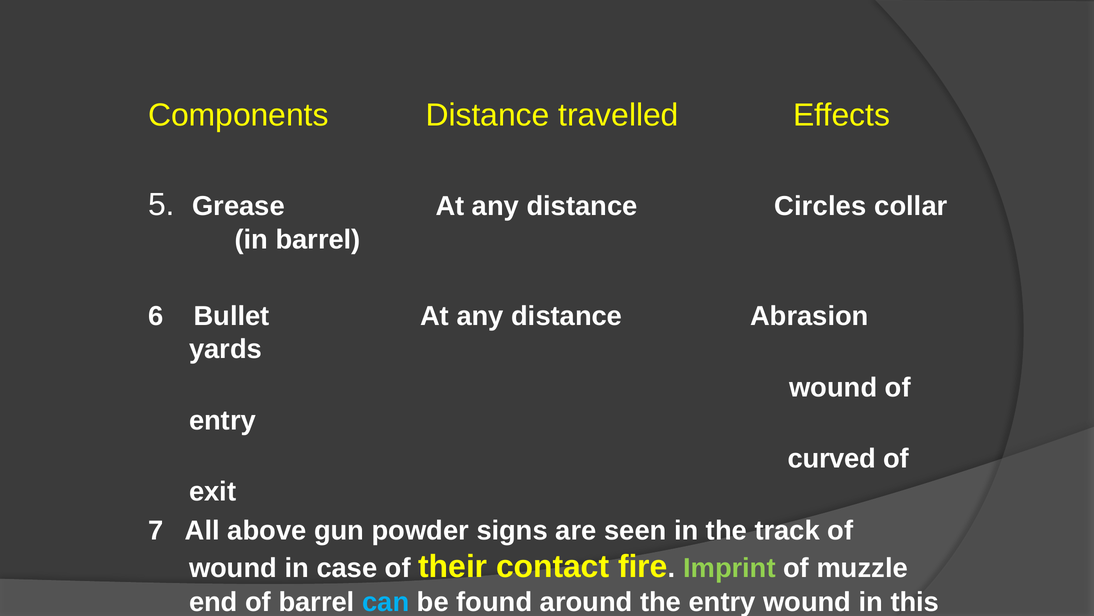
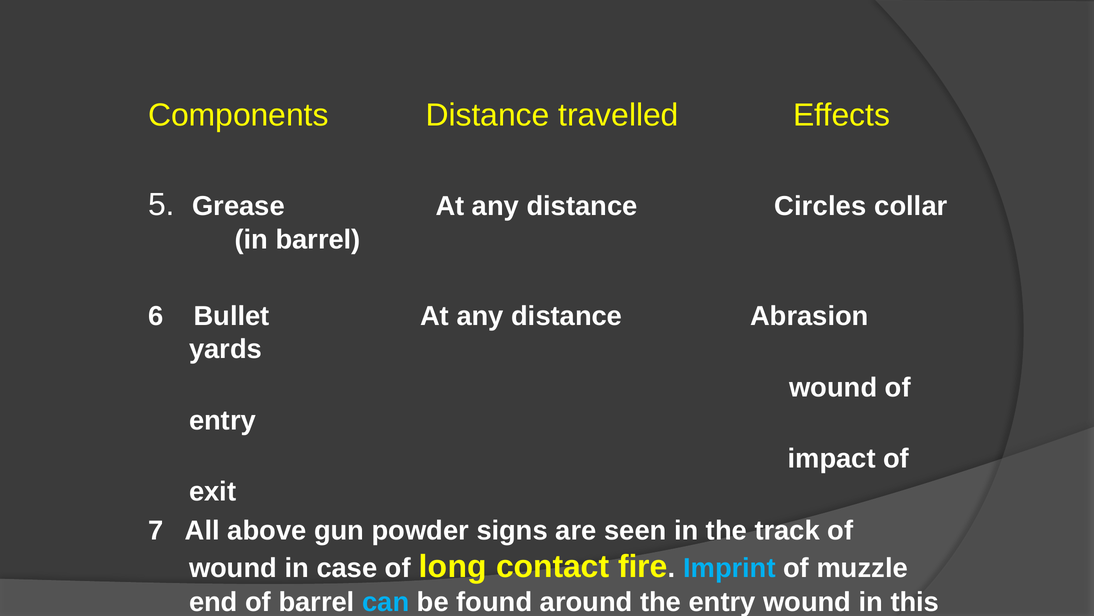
curved: curved -> impact (832, 458)
their: their -> long (453, 566)
Imprint colour: light green -> light blue (729, 568)
